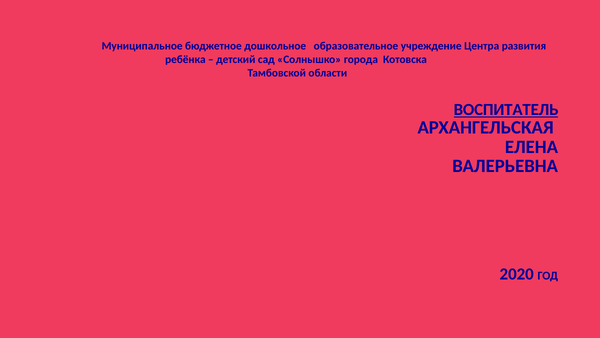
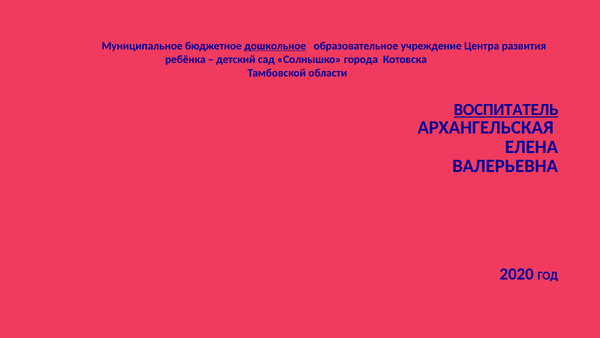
дошкольное underline: none -> present (275, 46)
